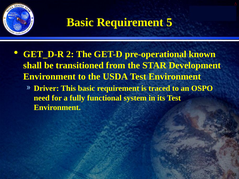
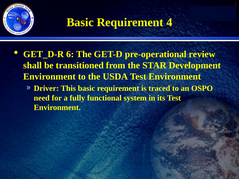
5: 5 -> 4 (169, 22)
2: 2 -> 6 (70, 54)
known: known -> review (202, 54)
